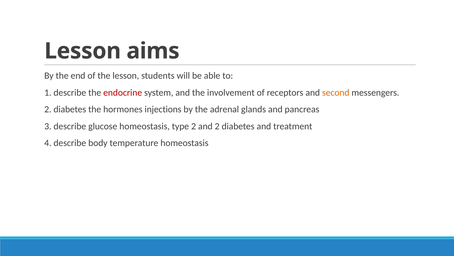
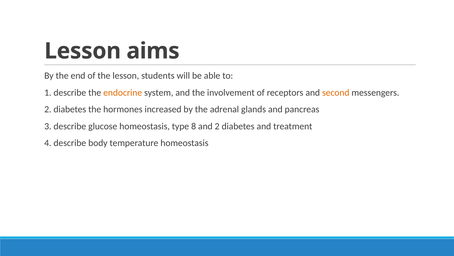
endocrine colour: red -> orange (123, 92)
injections: injections -> increased (163, 109)
type 2: 2 -> 8 (194, 126)
